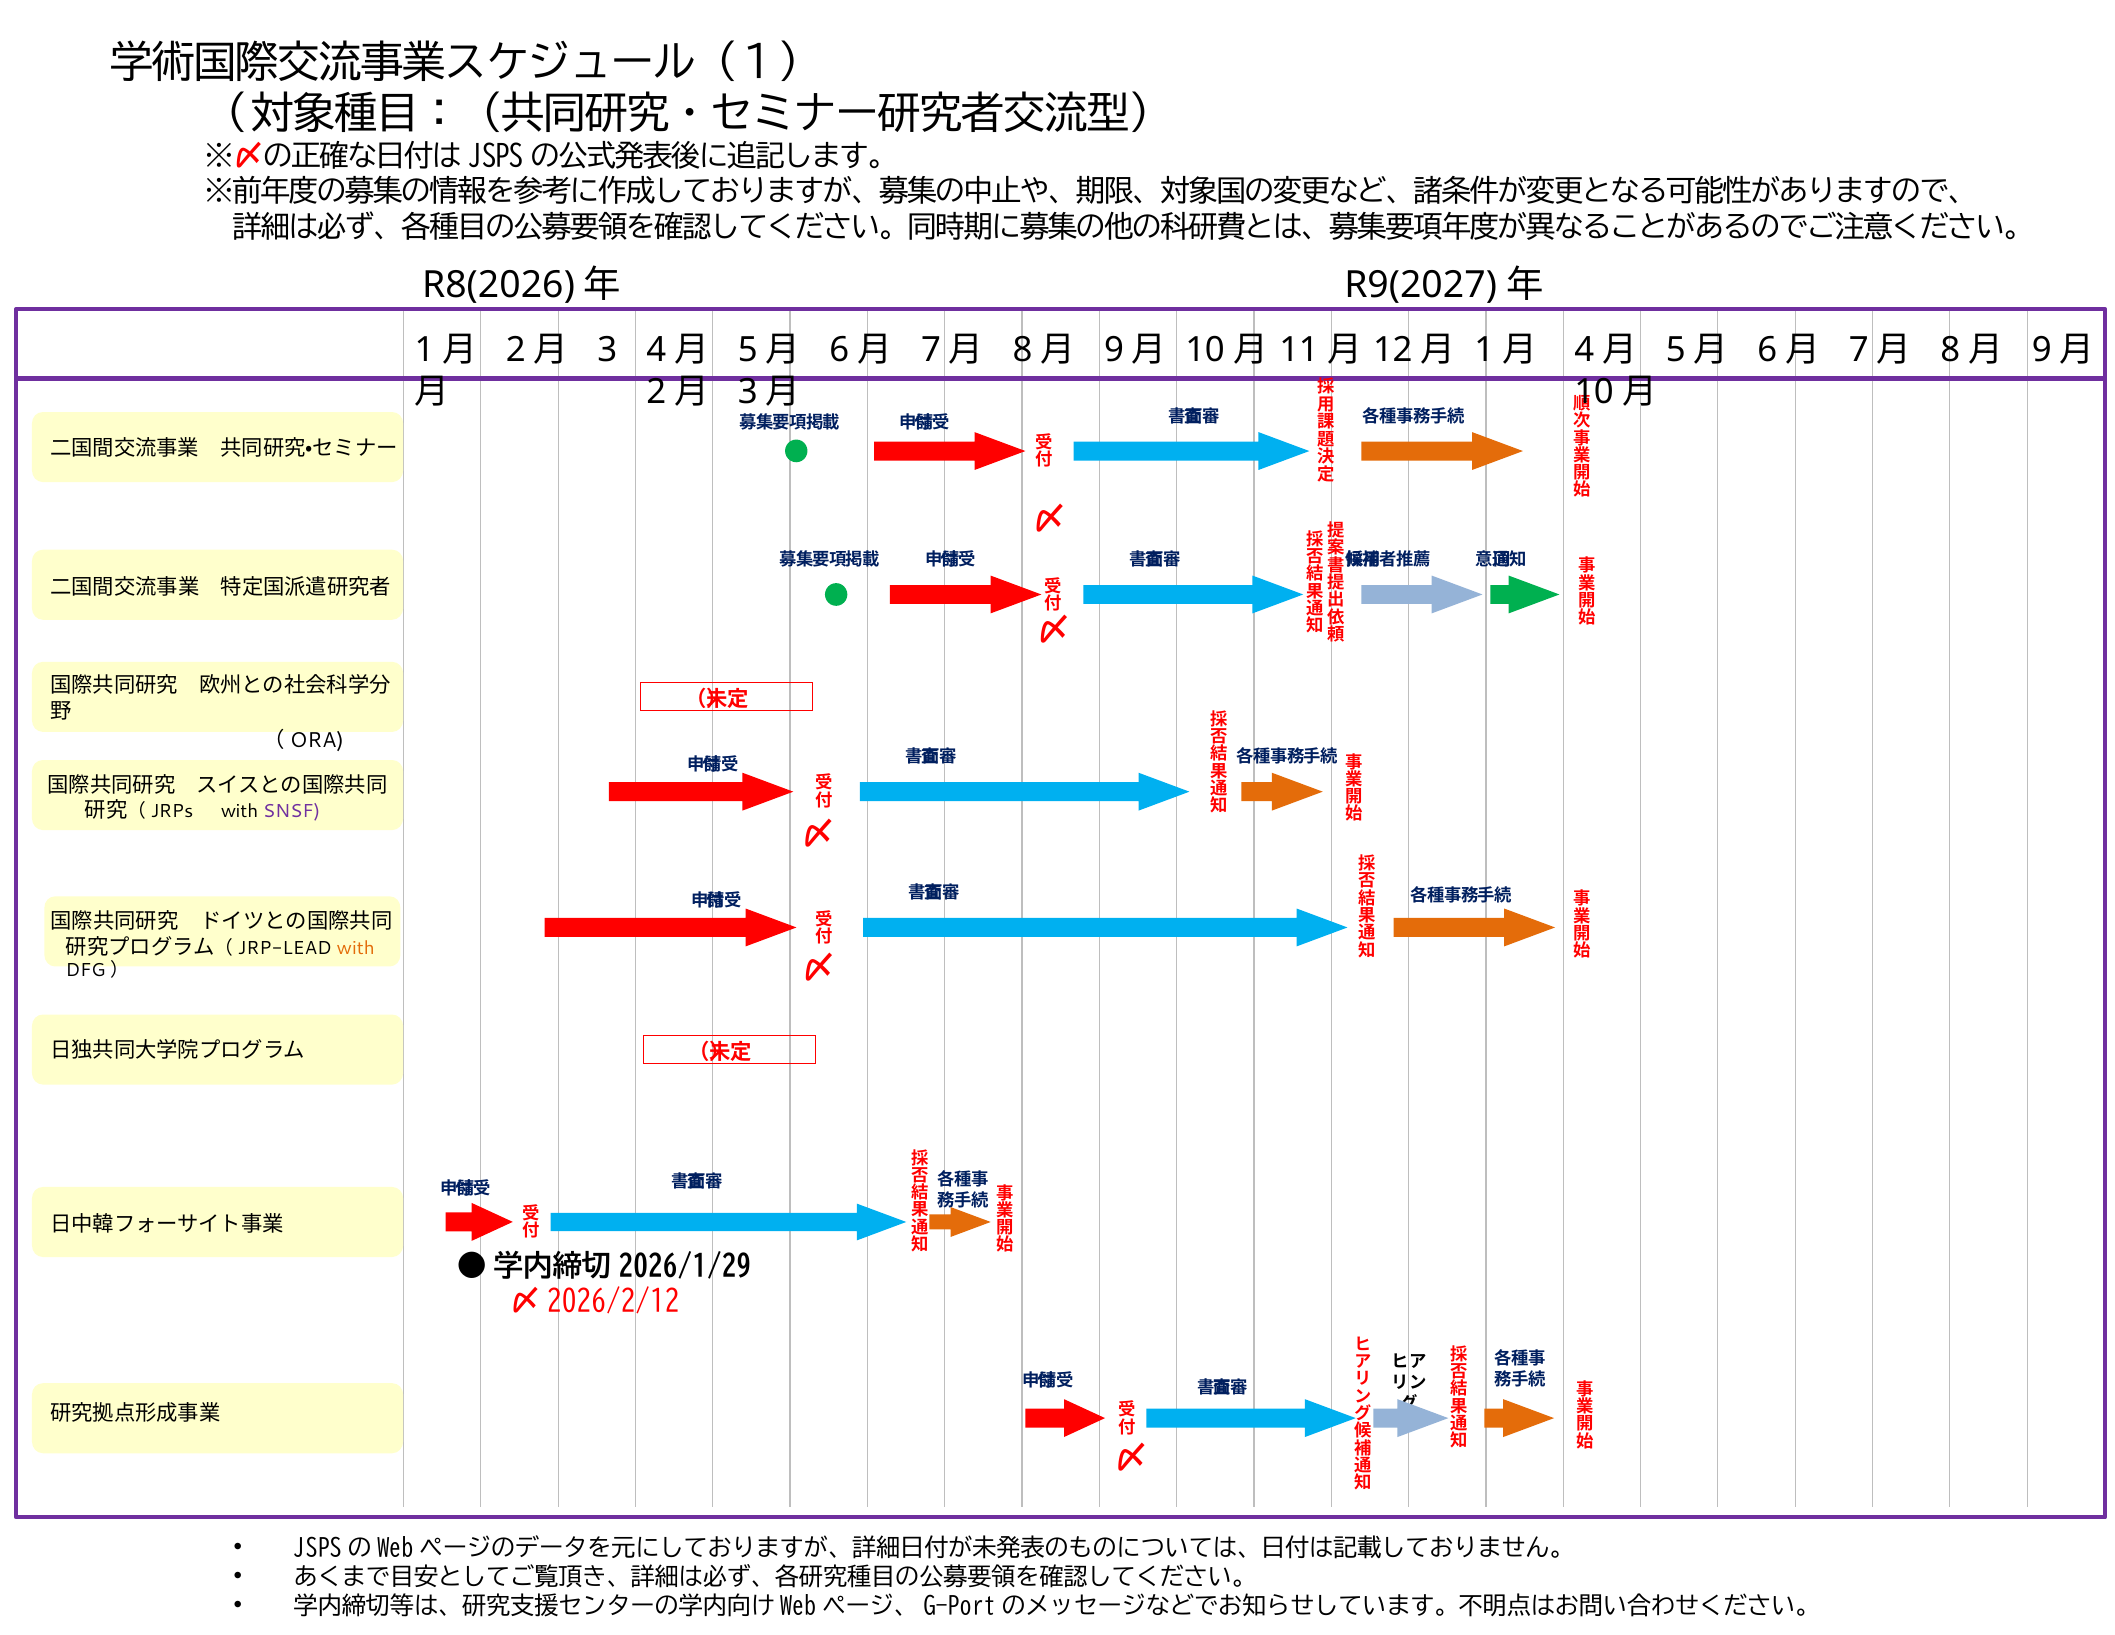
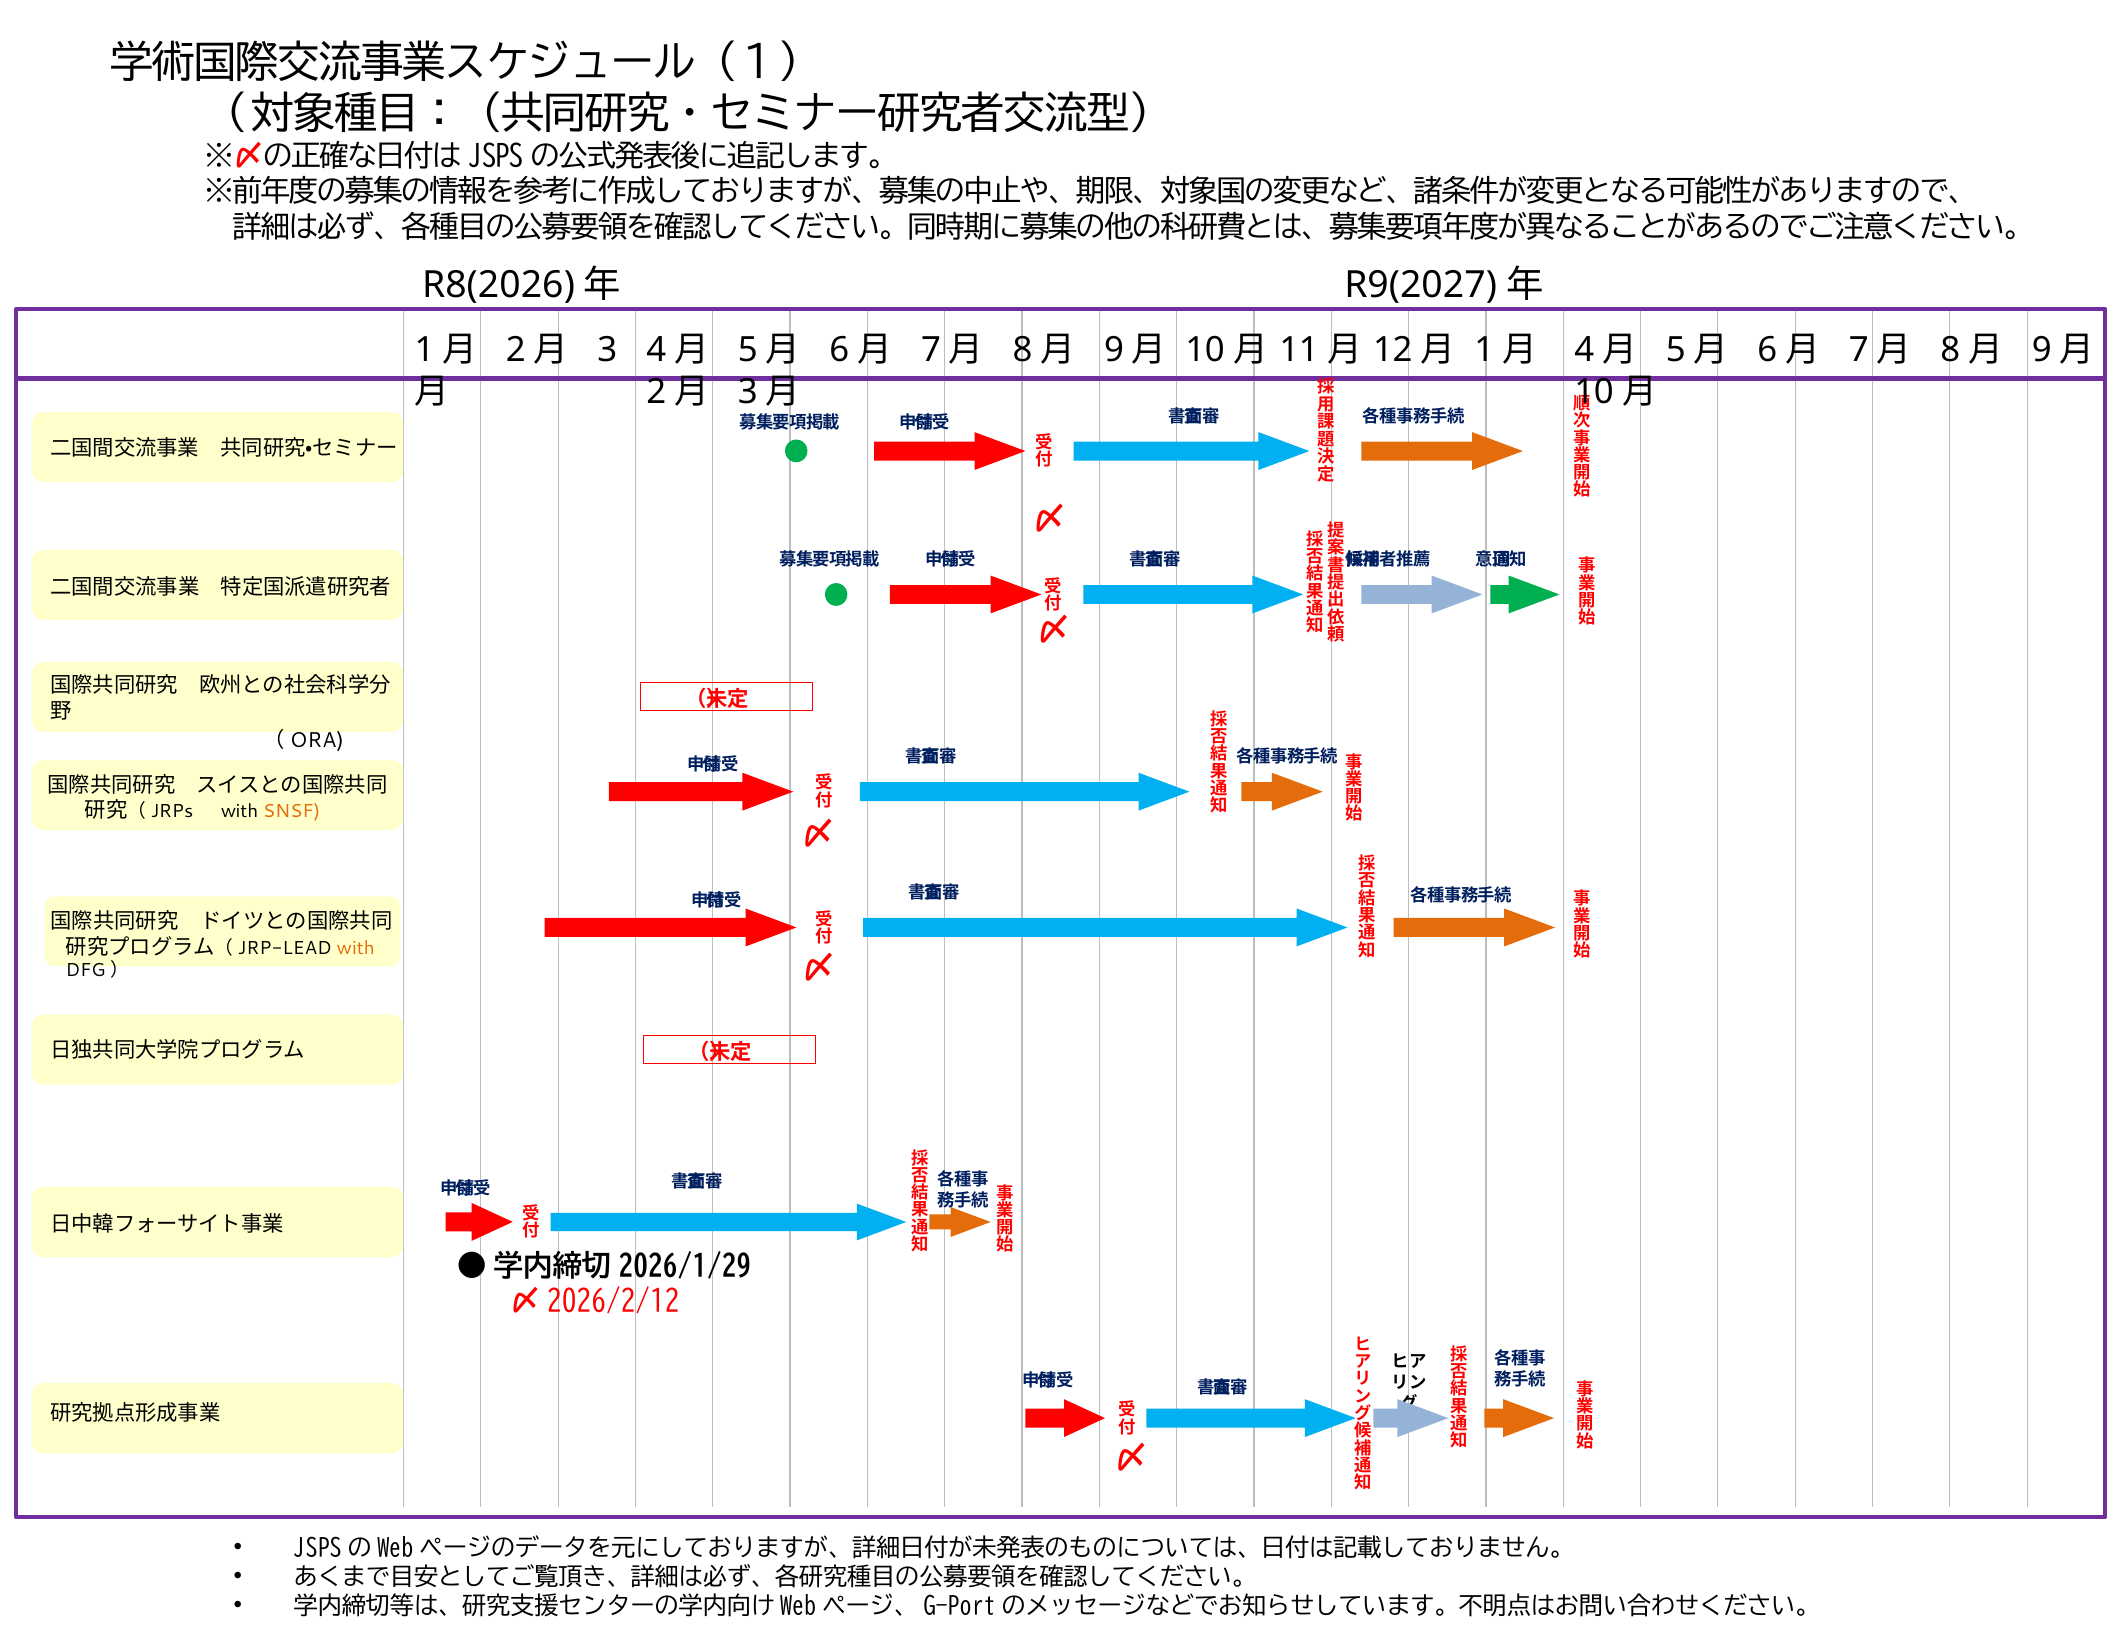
SNSF colour: purple -> orange (292, 811)
